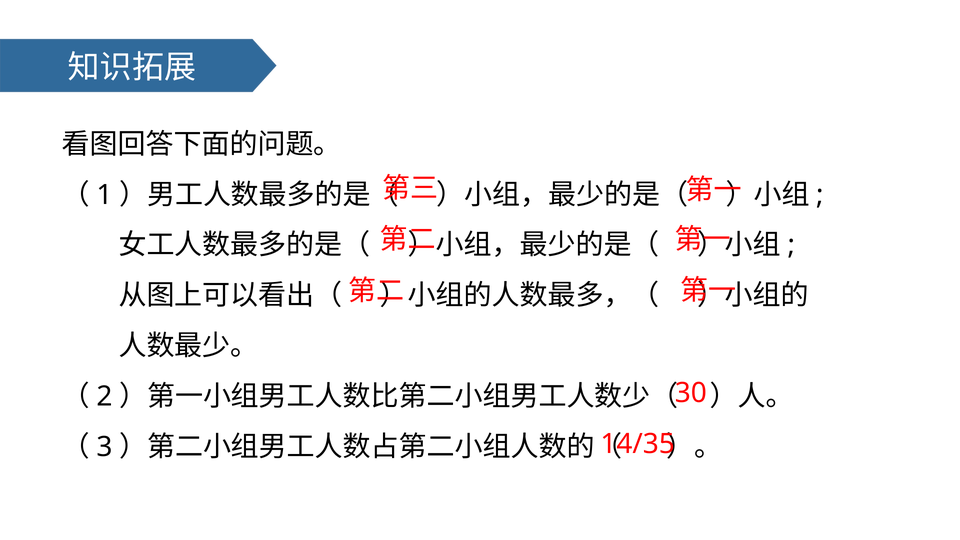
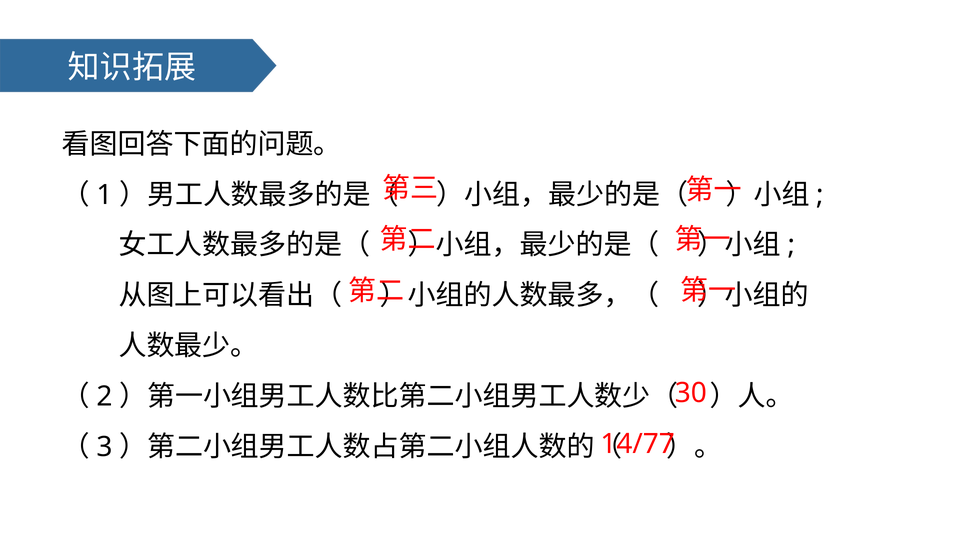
14/35: 14/35 -> 14/77 (638, 444)
